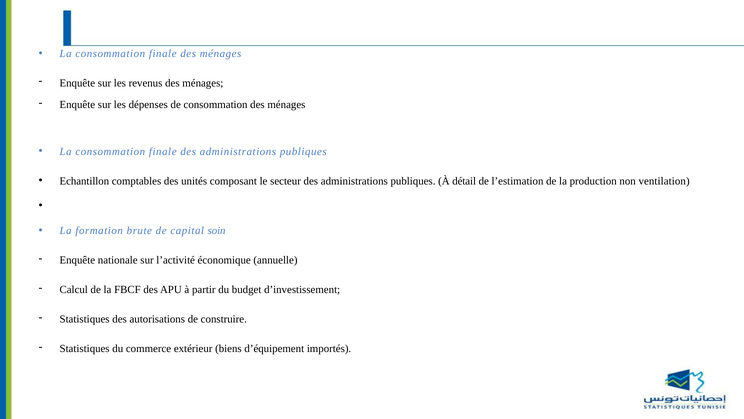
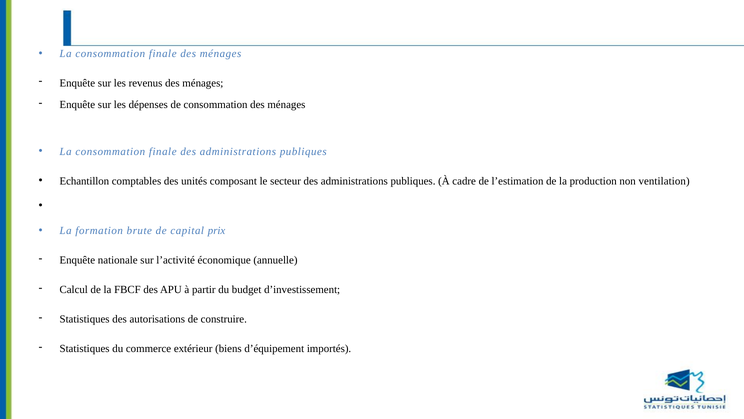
détail: détail -> cadre (464, 181)
soin: soin -> prix (217, 231)
